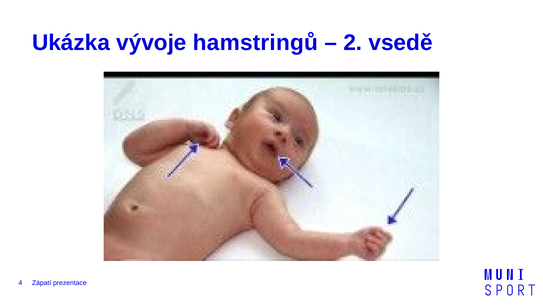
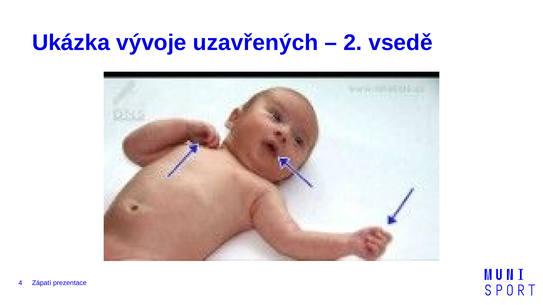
hamstringů: hamstringů -> uzavřených (256, 43)
